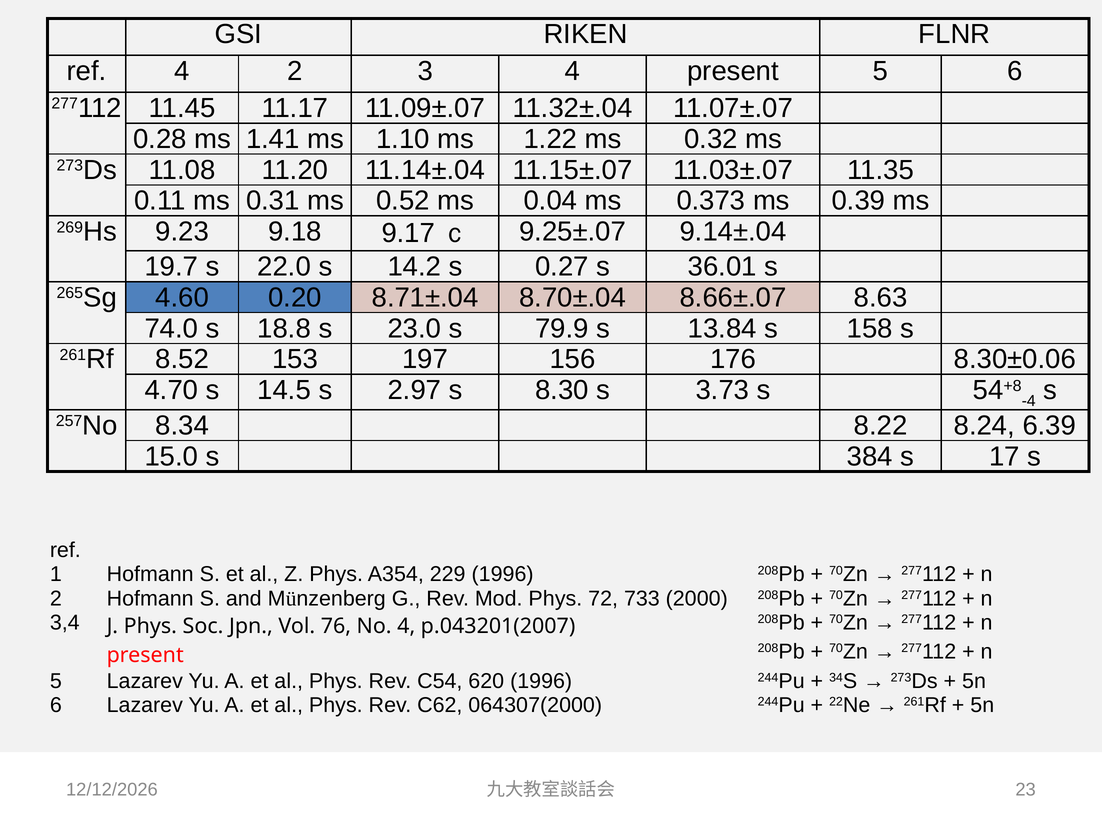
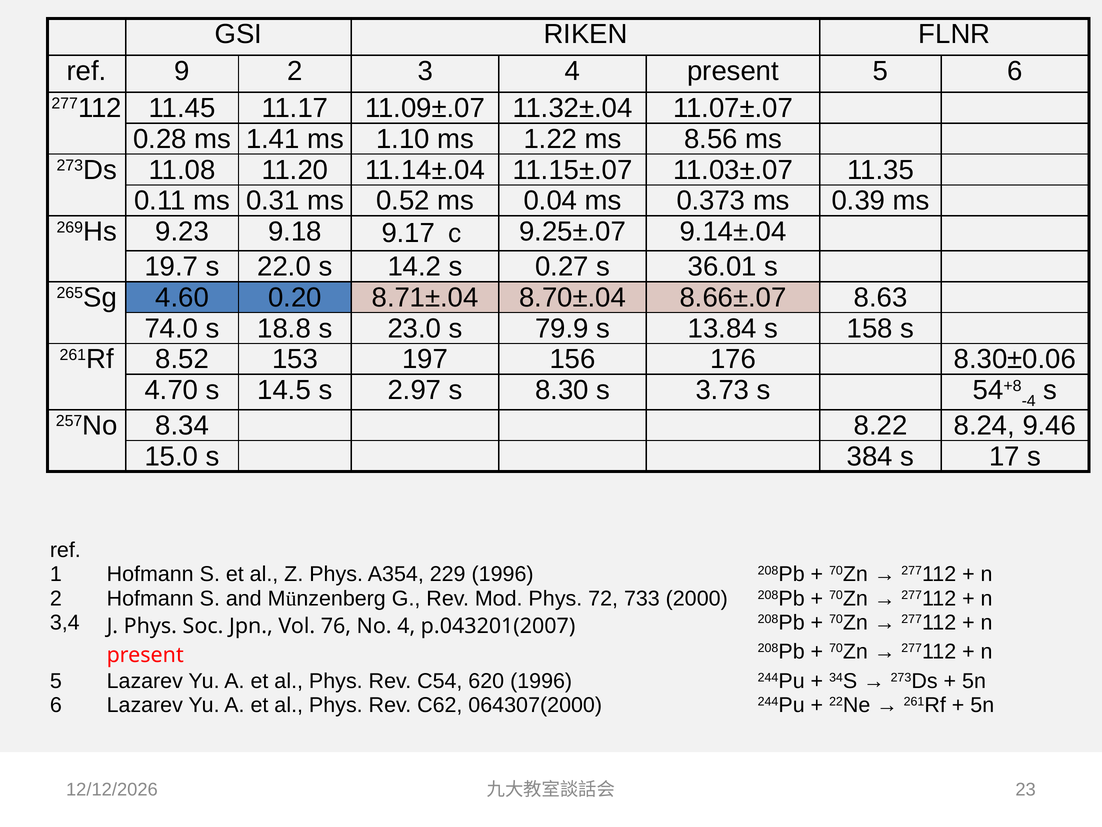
ref 4: 4 -> 9 (182, 71)
0.32: 0.32 -> 8.56 (711, 139)
6.39: 6.39 -> 9.46 (1049, 425)
